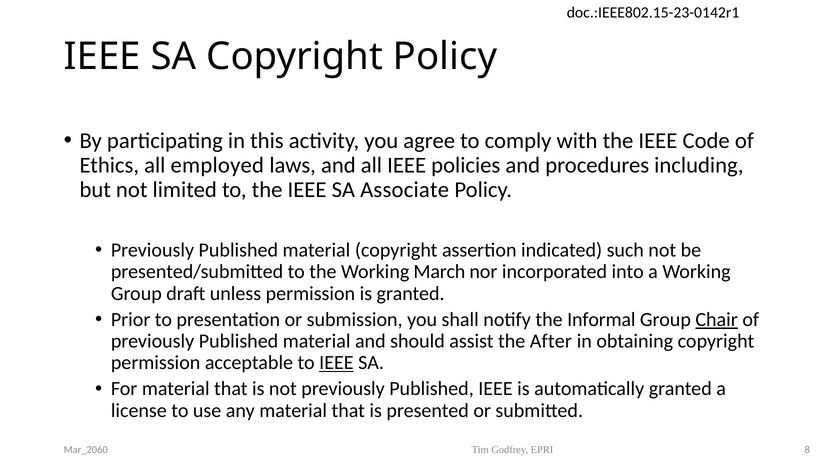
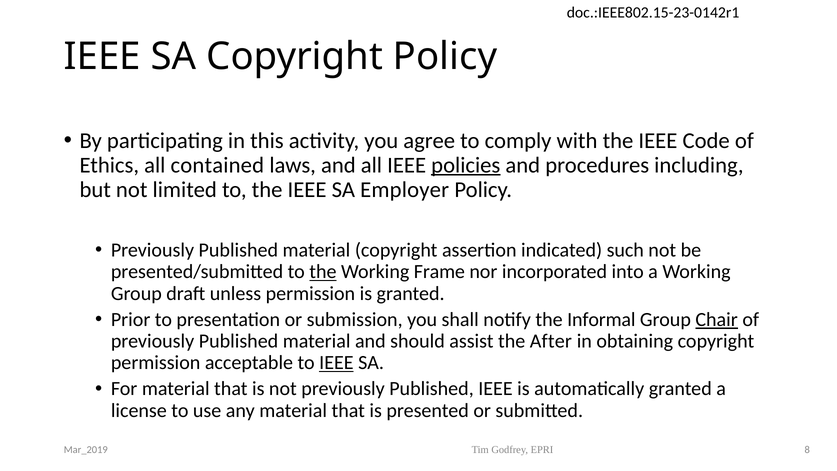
employed: employed -> contained (217, 165)
policies underline: none -> present (466, 165)
Associate: Associate -> Employer (405, 189)
the underline: none -> present (323, 272)
March: March -> Frame (439, 272)
Mar_2060: Mar_2060 -> Mar_2019 (86, 450)
